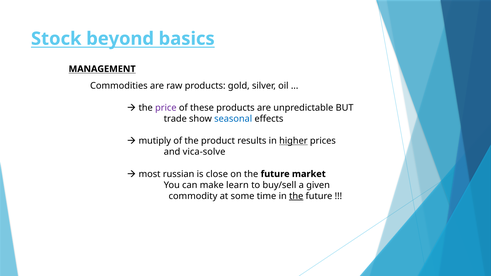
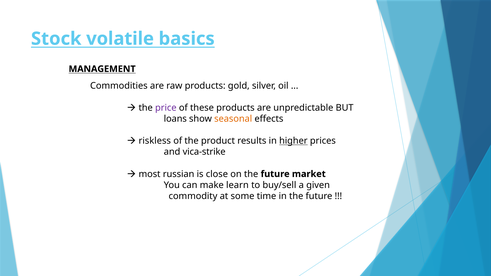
beyond: beyond -> volatile (120, 39)
trade: trade -> loans (175, 119)
seasonal colour: blue -> orange (233, 119)
mutiply: mutiply -> riskless (155, 141)
vica-solve: vica-solve -> vica-strike (204, 152)
the underline: present -> none (296, 196)
